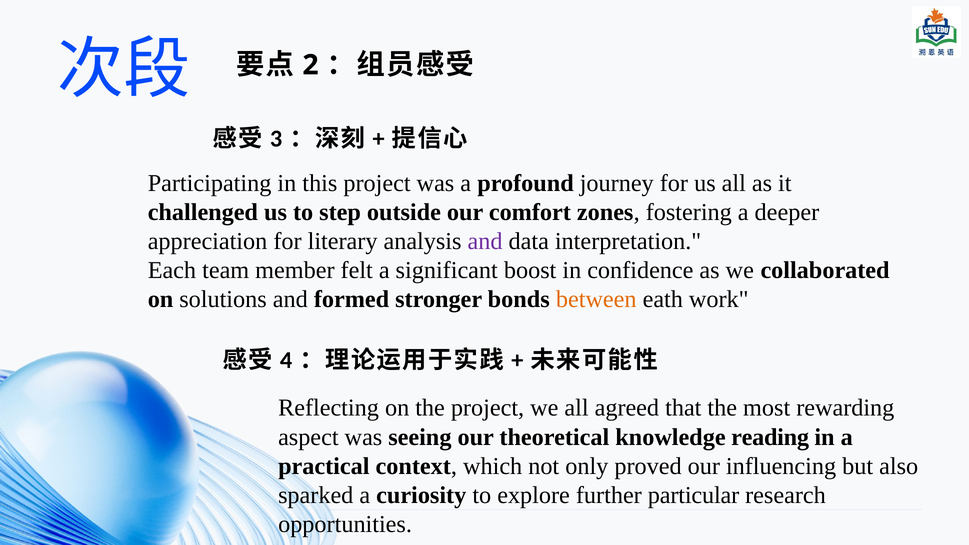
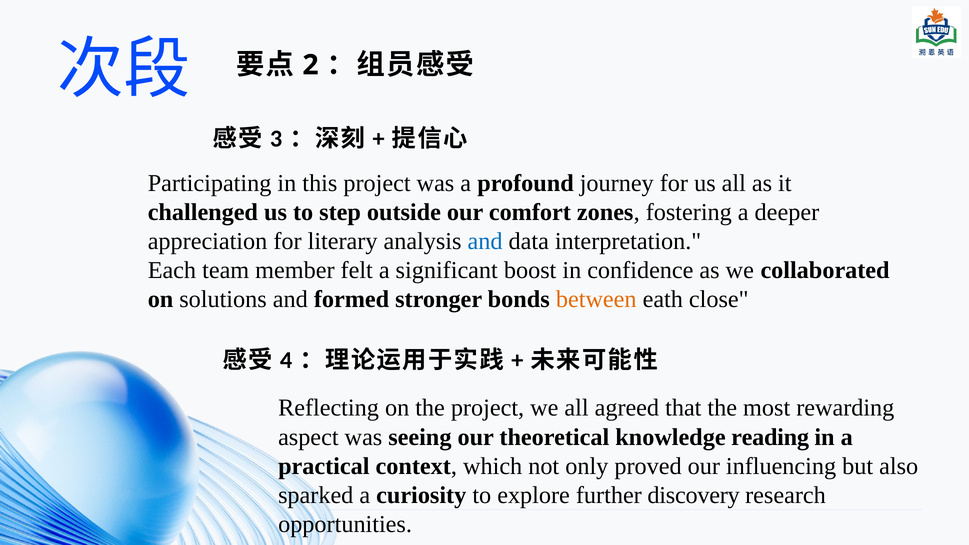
and colour: purple -> blue (485, 241)
work: work -> close (719, 299)
particular: particular -> discovery (694, 495)
